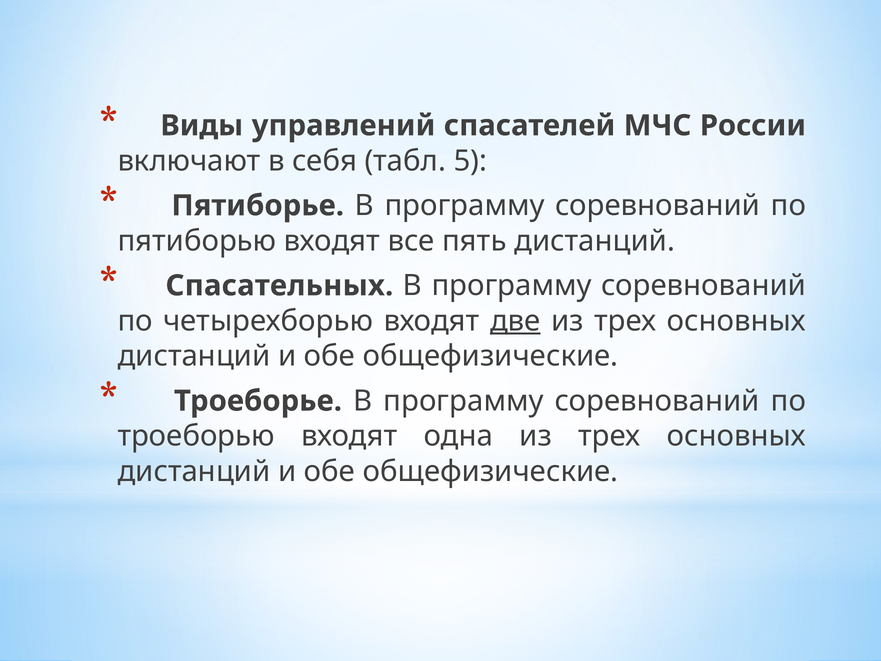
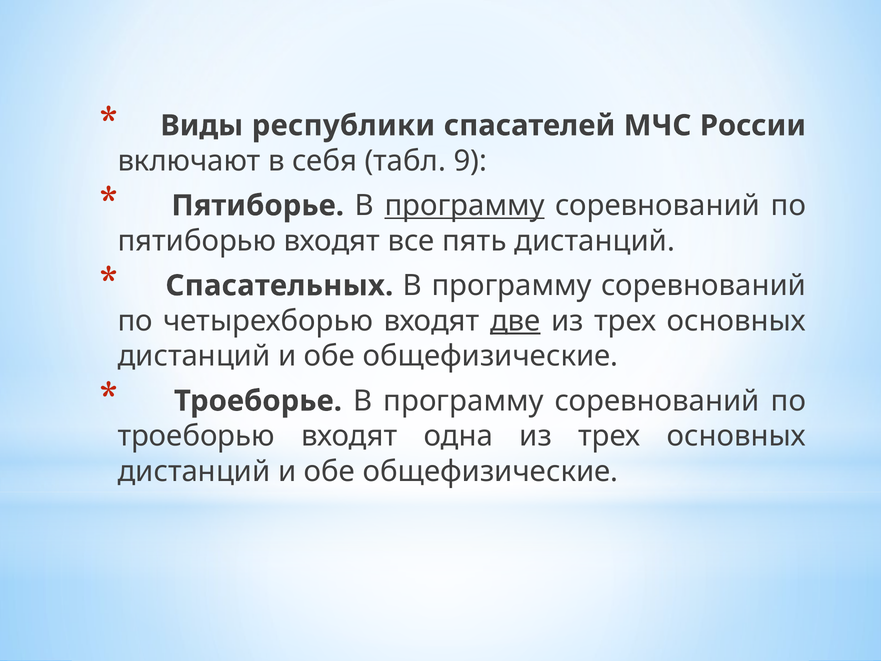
управлений: управлений -> республики (343, 126)
5: 5 -> 9 (470, 161)
программу underline: none -> present (465, 206)
